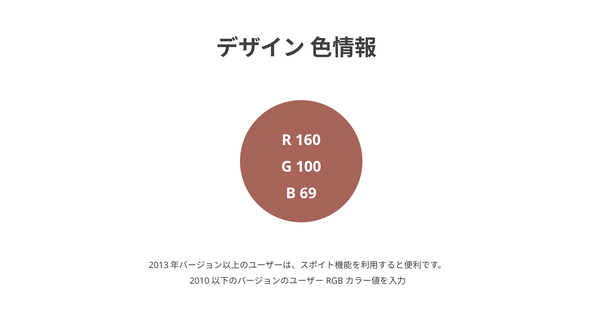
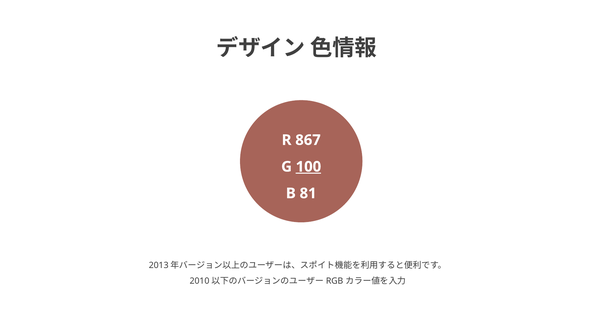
160: 160 -> 867 (308, 140)
100 underline: none -> present (308, 167)
69: 69 -> 81 (308, 194)
